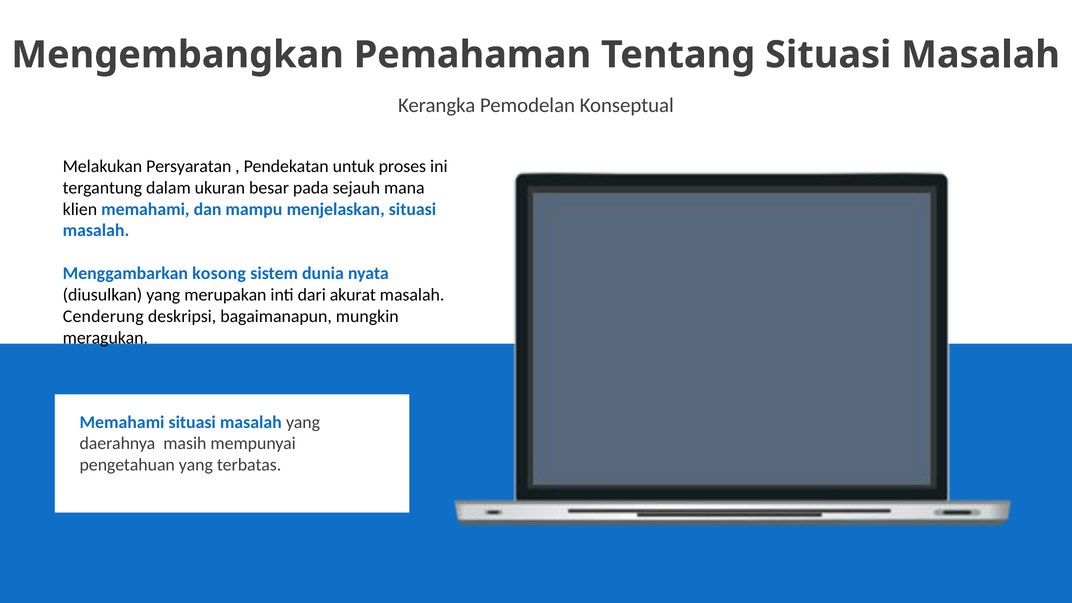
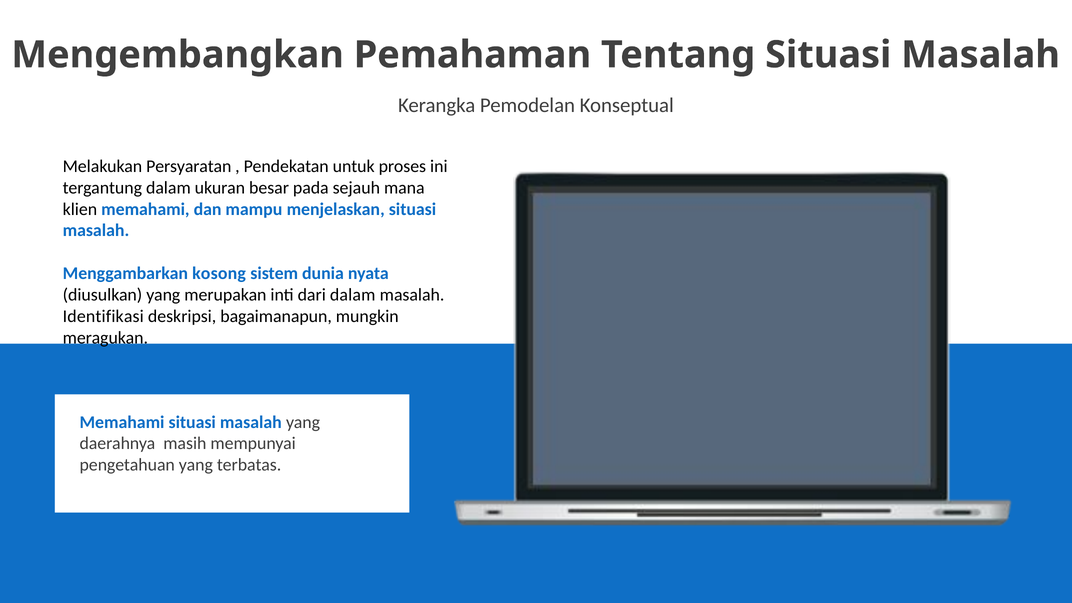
dari akurat: akurat -> dalam (353, 295)
Cenderung: Cenderung -> Identifikasi (103, 316)
